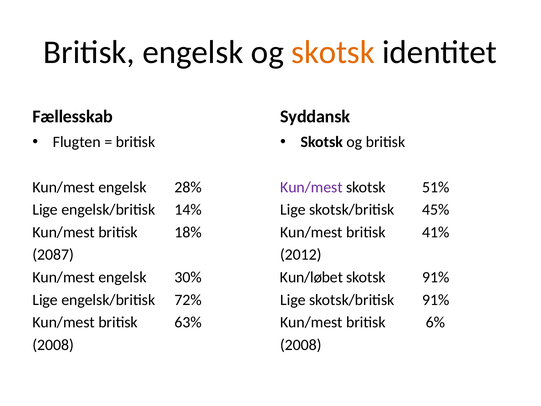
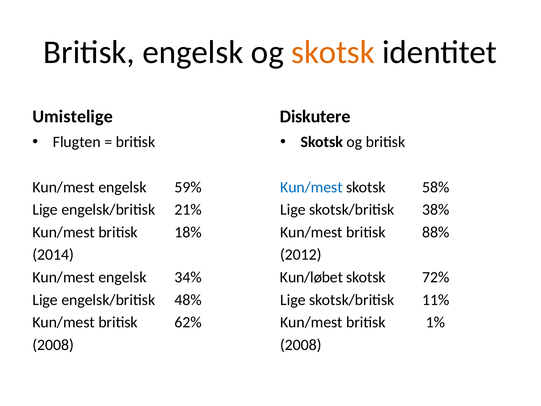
Fællesskab: Fællesskab -> Umistelige (73, 116)
Syddansk: Syddansk -> Diskutere (315, 116)
28%: 28% -> 59% (188, 187)
Kun/mest colour: purple -> blue (311, 187)
51%: 51% -> 58% (436, 187)
14%: 14% -> 21% (188, 210)
45%: 45% -> 38% (436, 210)
41%: 41% -> 88% (436, 232)
2087: 2087 -> 2014 (53, 255)
30%: 30% -> 34% (188, 277)
skotsk 91%: 91% -> 72% (436, 277)
72%: 72% -> 48% (188, 300)
skotsk/britisk 91%: 91% -> 11% (436, 300)
63%: 63% -> 62% (188, 322)
6%: 6% -> 1% (435, 322)
